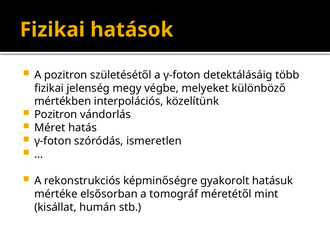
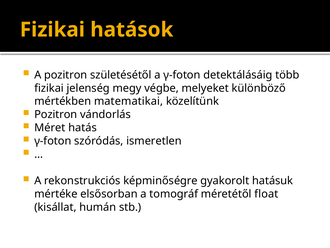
interpolációs: interpolációs -> matematikai (129, 101)
mint: mint -> float (266, 194)
